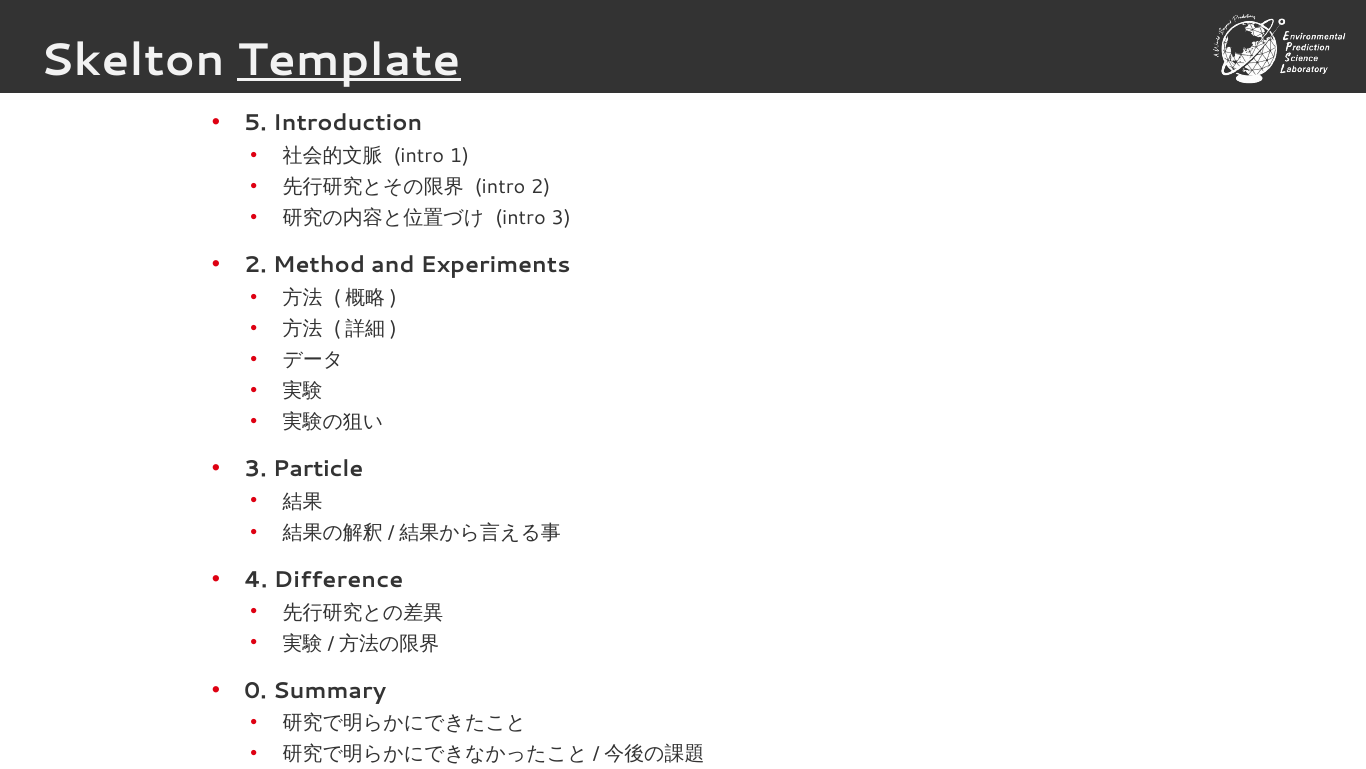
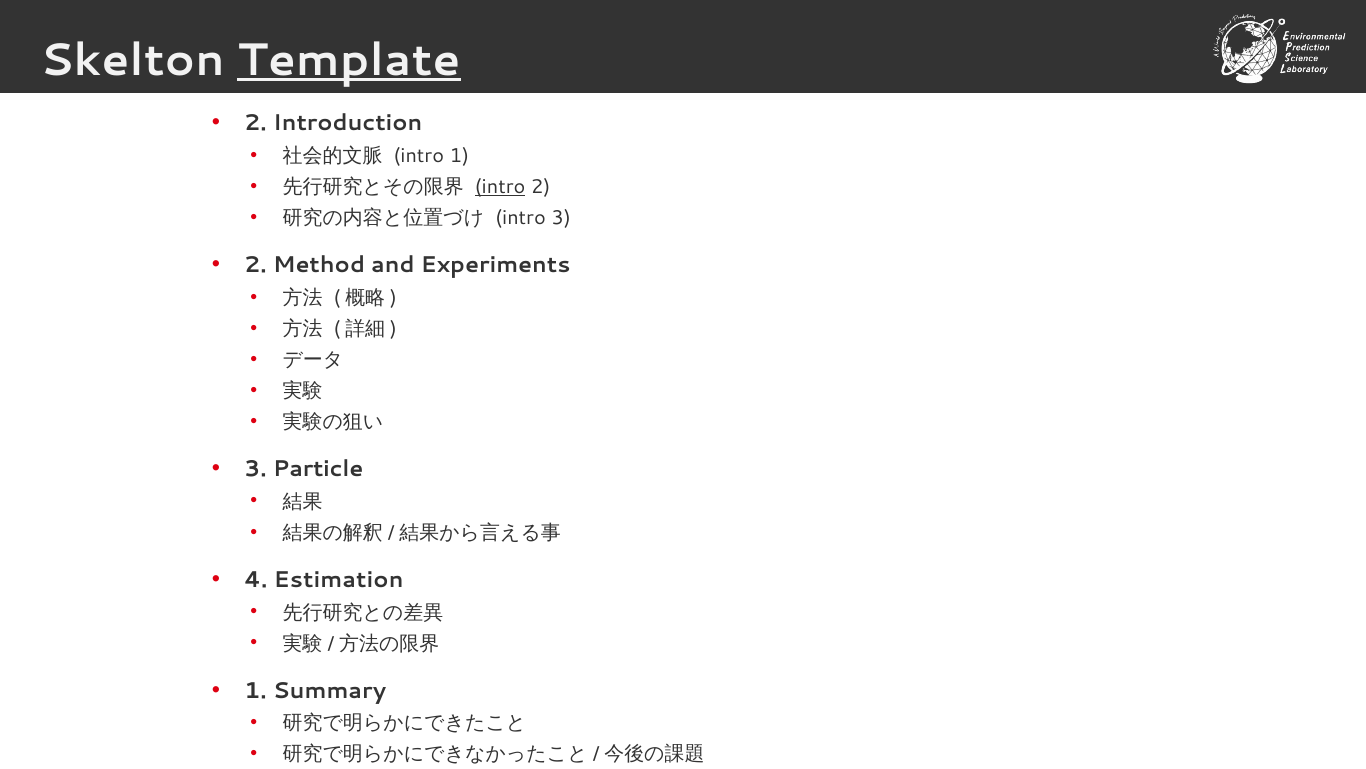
5: 5 -> 2 (255, 123)
intro underline: none -> present (500, 187)
Difference: Difference -> Estimation (339, 579)
0: 0 -> 1 (255, 690)
